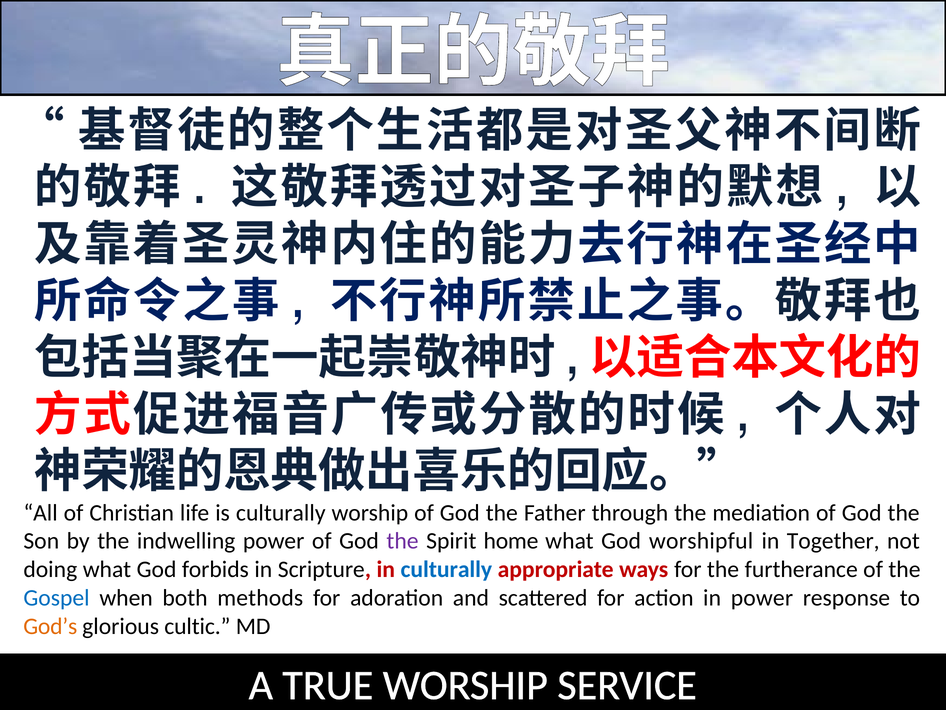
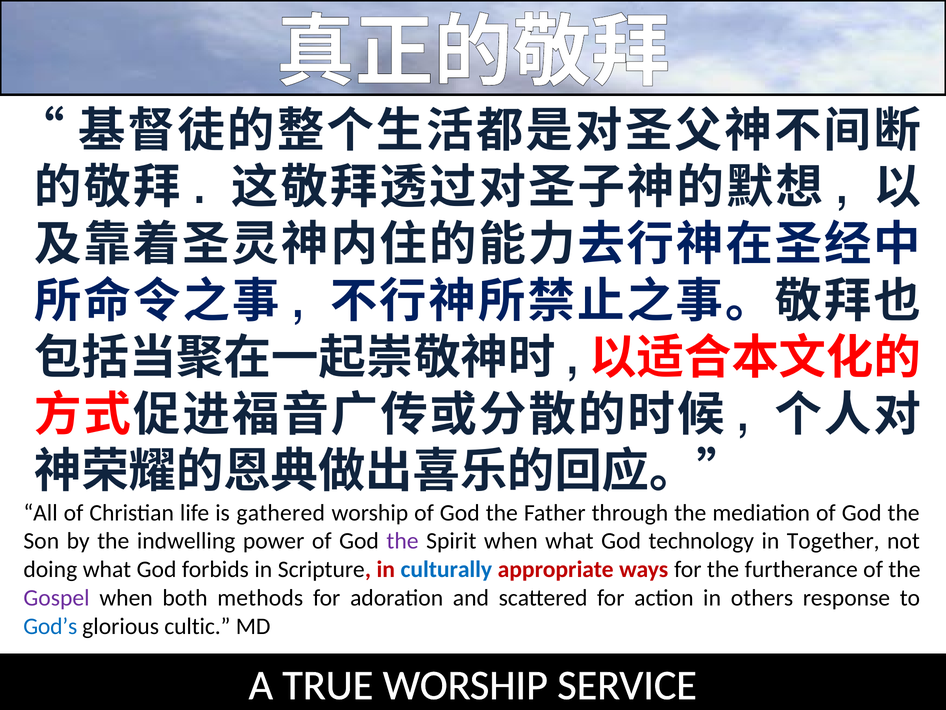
is culturally: culturally -> gathered (281, 512)
Spirit home: home -> when (511, 541)
worshipful: worshipful -> technology (701, 541)
Gospel colour: blue -> purple (57, 598)
in power: power -> others (762, 598)
God’s colour: orange -> blue (50, 626)
